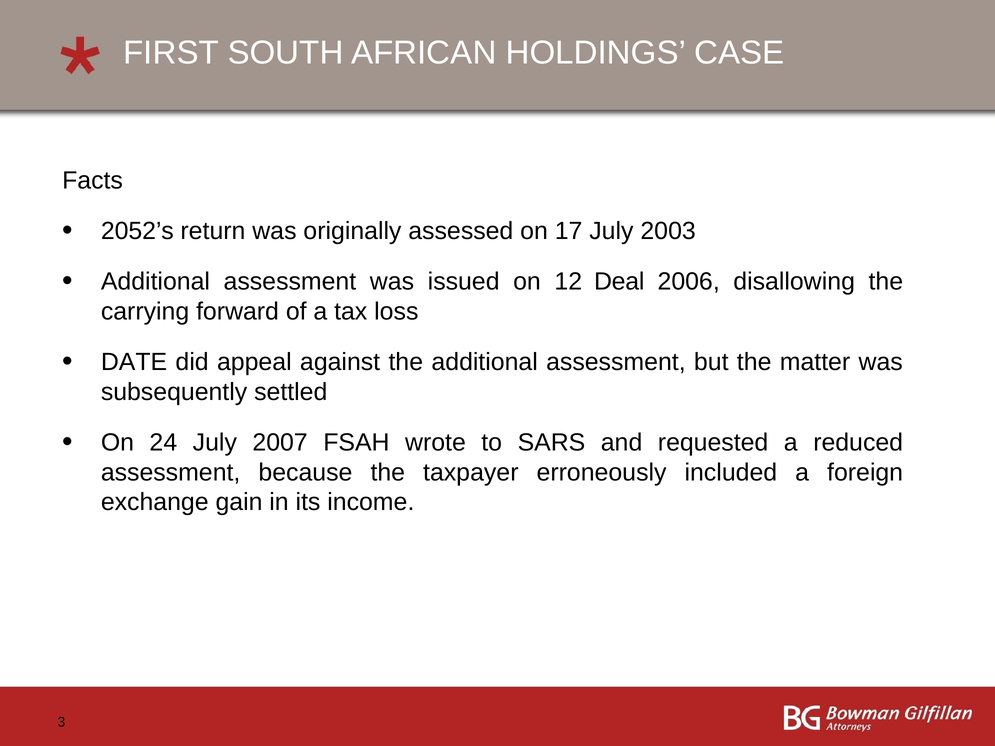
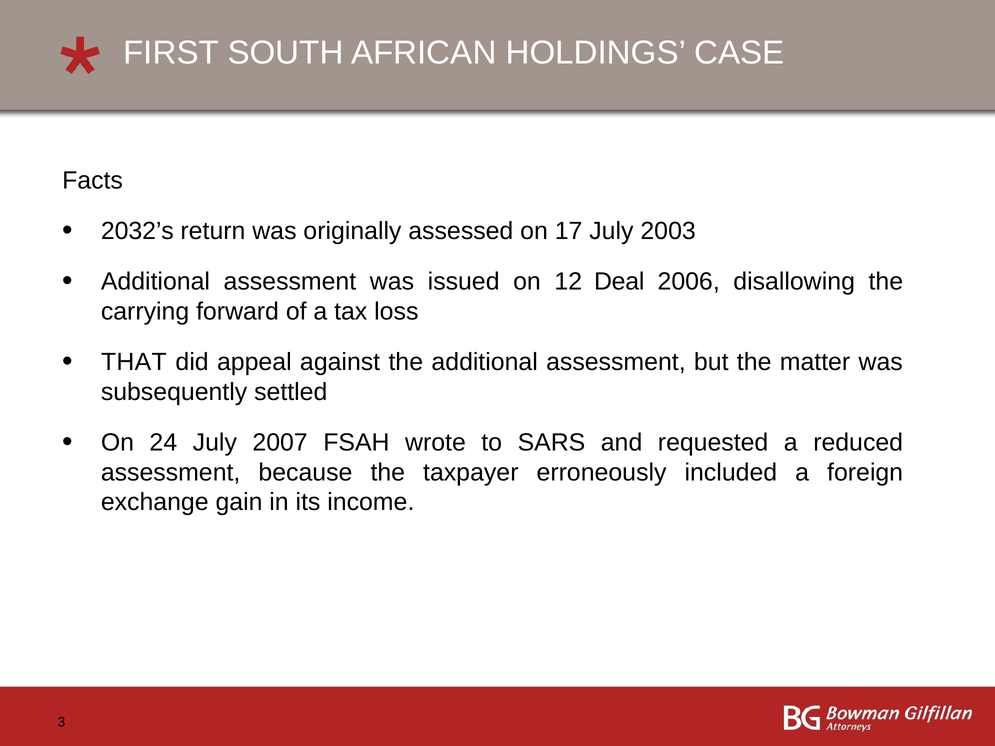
2052’s: 2052’s -> 2032’s (137, 231)
DATE: DATE -> THAT (134, 362)
